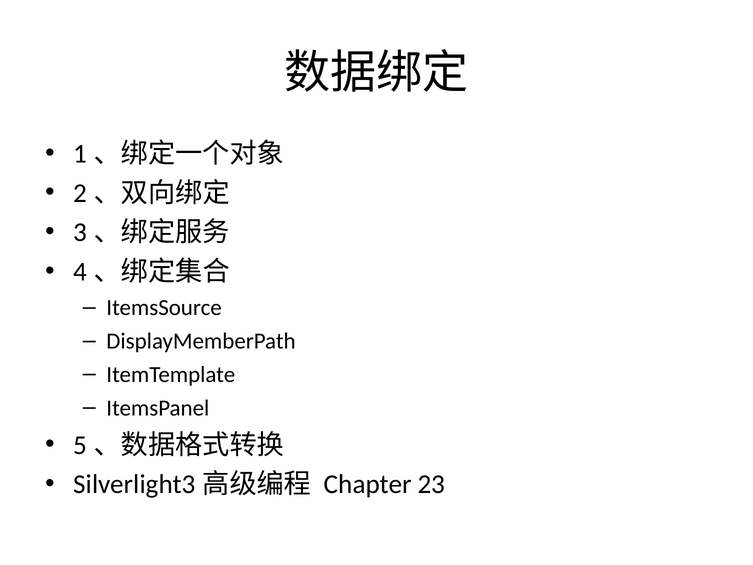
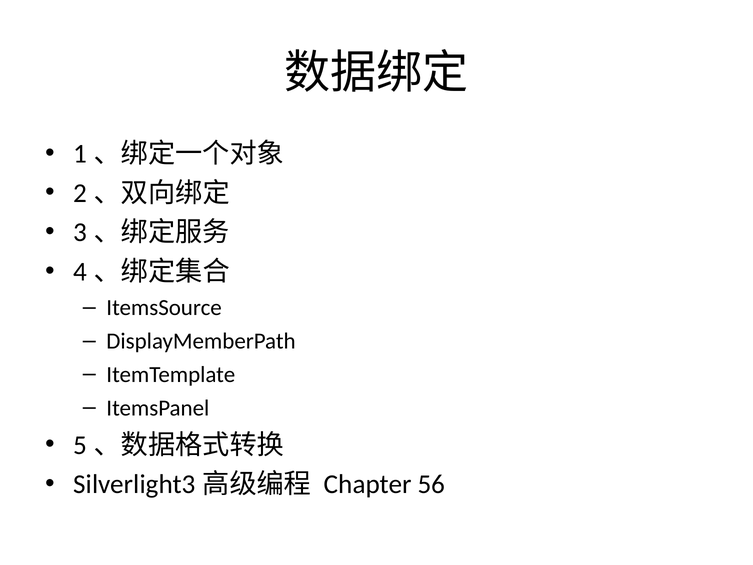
23: 23 -> 56 (431, 484)
